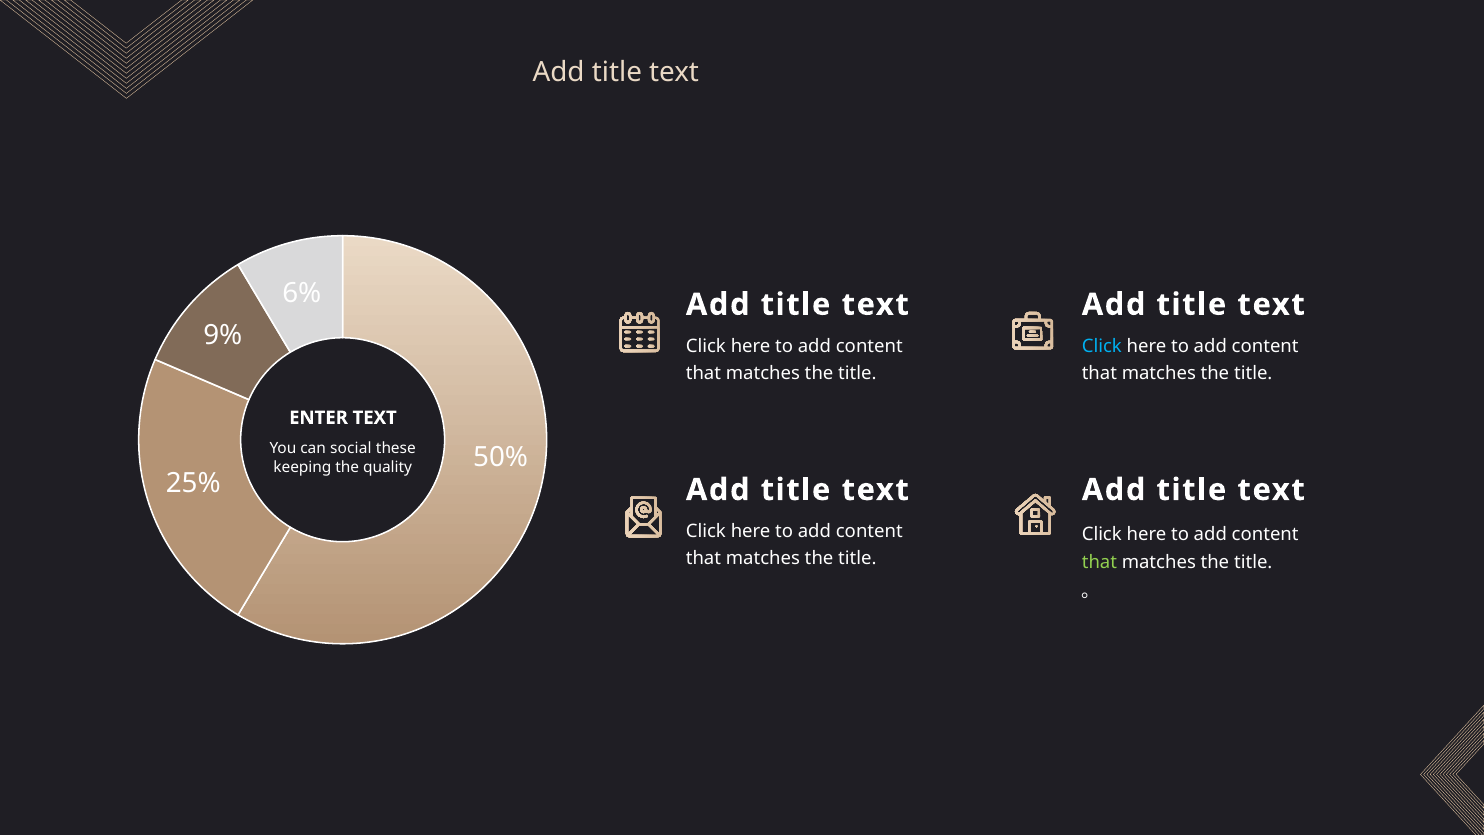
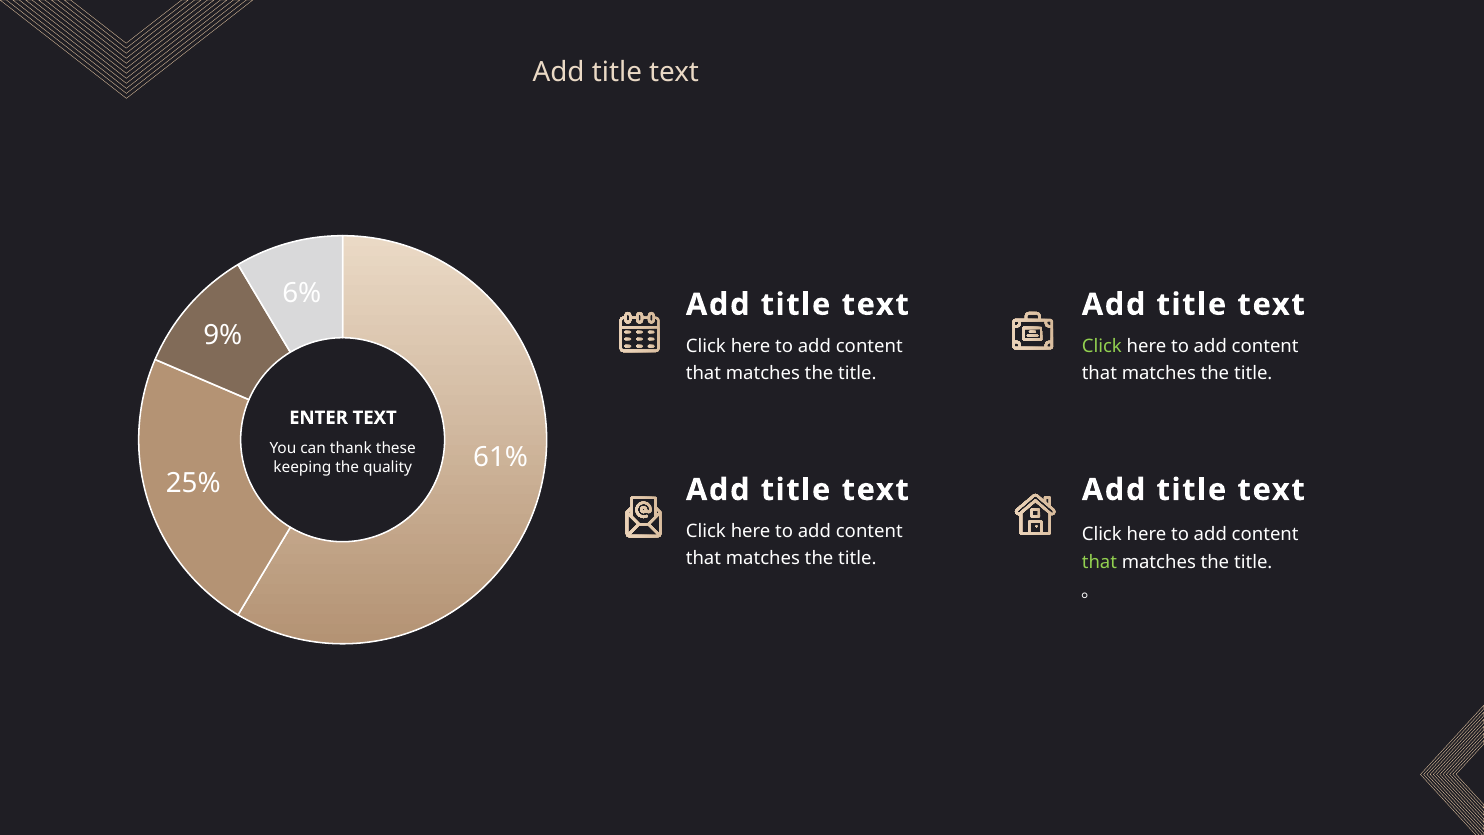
Click colour: light blue -> light green (1102, 346)
social: social -> thank (351, 449)
50%: 50% -> 61% (501, 457)
